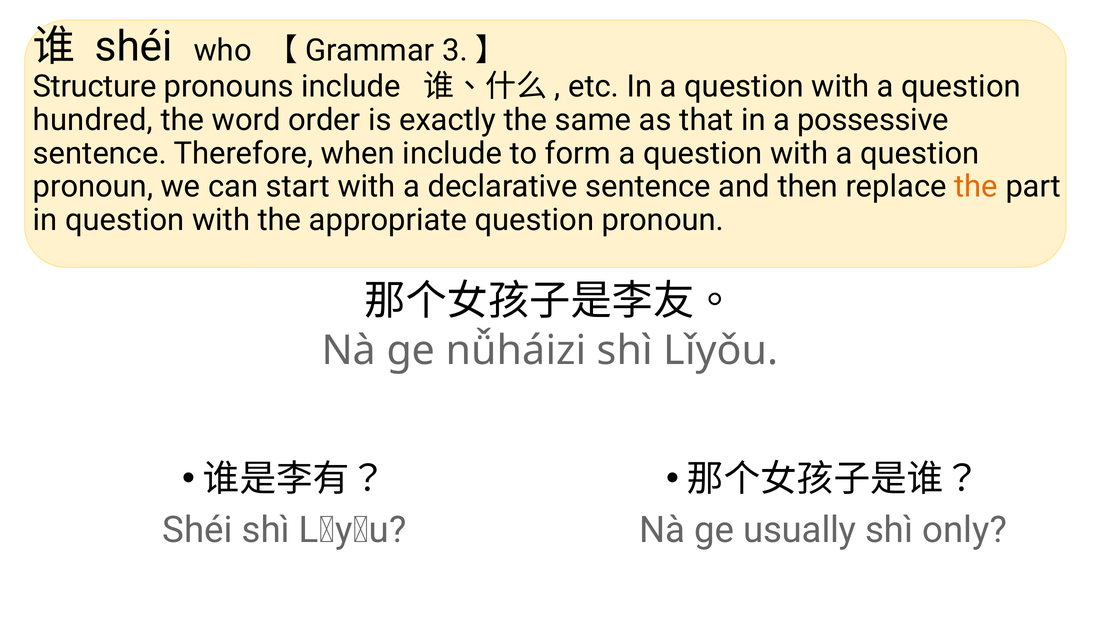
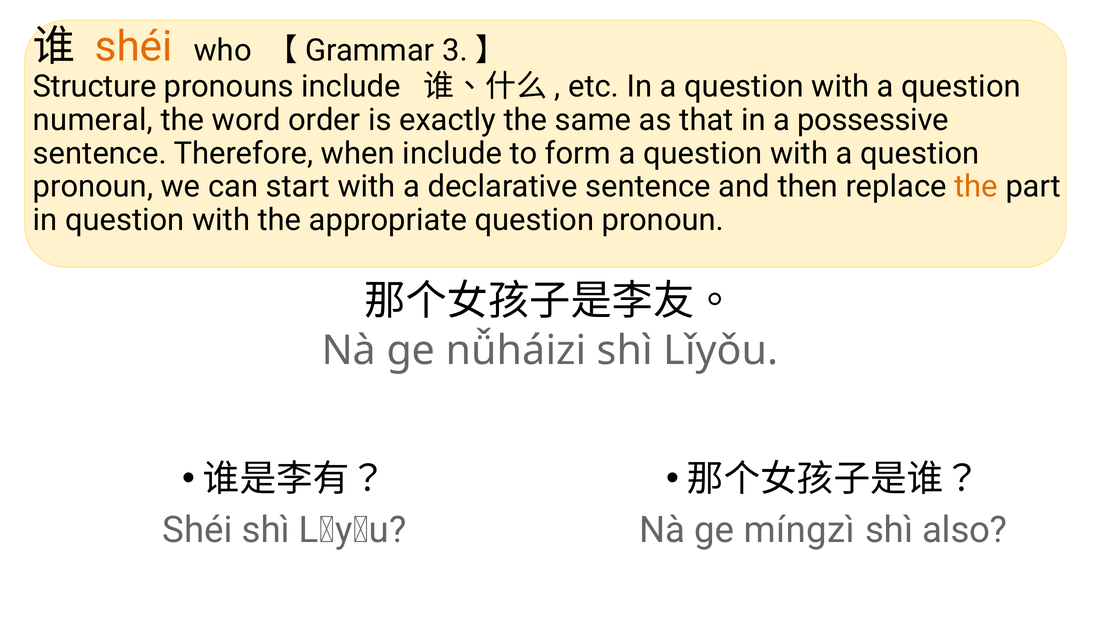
shéi colour: black -> orange (134, 47)
hundred: hundred -> numeral (93, 120)
usually: usually -> míngzì (799, 531)
only: only -> also (965, 531)
